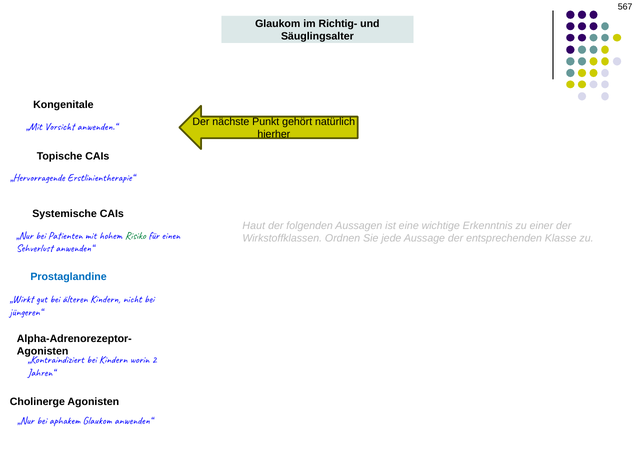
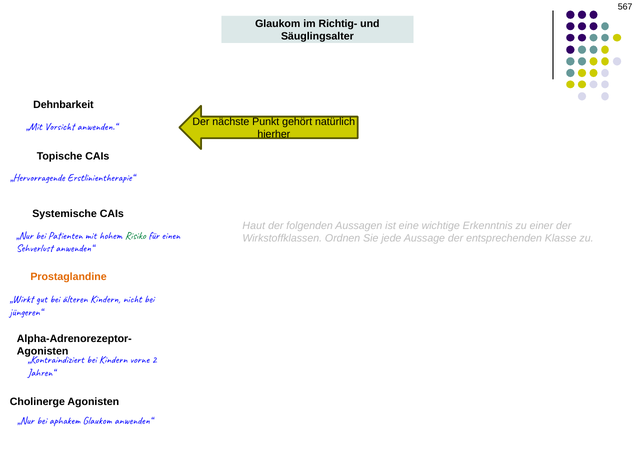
Kongenitale: Kongenitale -> Dehnbarkeit (63, 105)
Prostaglandine colour: blue -> orange (69, 277)
worin: worin -> vorne (140, 360)
